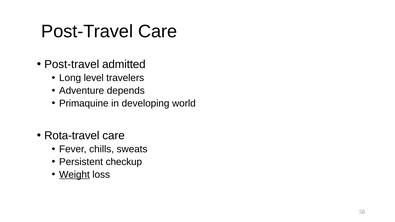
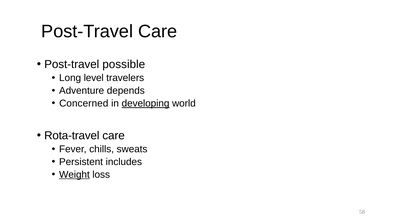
admitted: admitted -> possible (124, 64)
Primaquine: Primaquine -> Concerned (84, 103)
developing underline: none -> present (146, 103)
checkup: checkup -> includes (124, 162)
